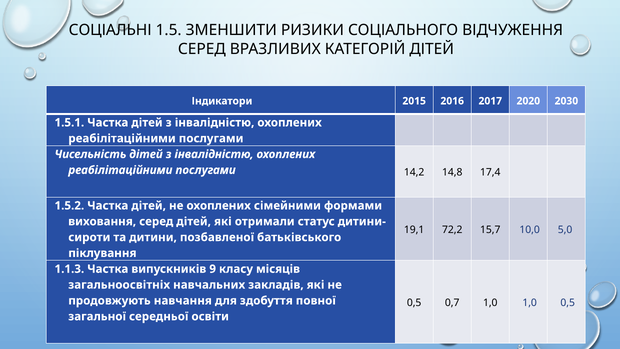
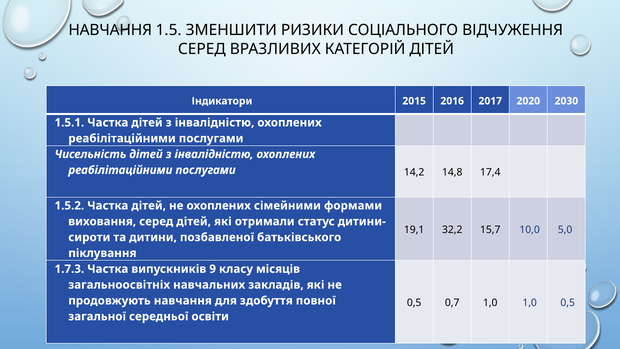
СОЦІАЛЬНІ: СОЦІАЛЬНІ -> НАВЧАННЯ (110, 30)
72,2: 72,2 -> 32,2 (452, 230)
1.1.3: 1.1.3 -> 1.7.3 (69, 269)
